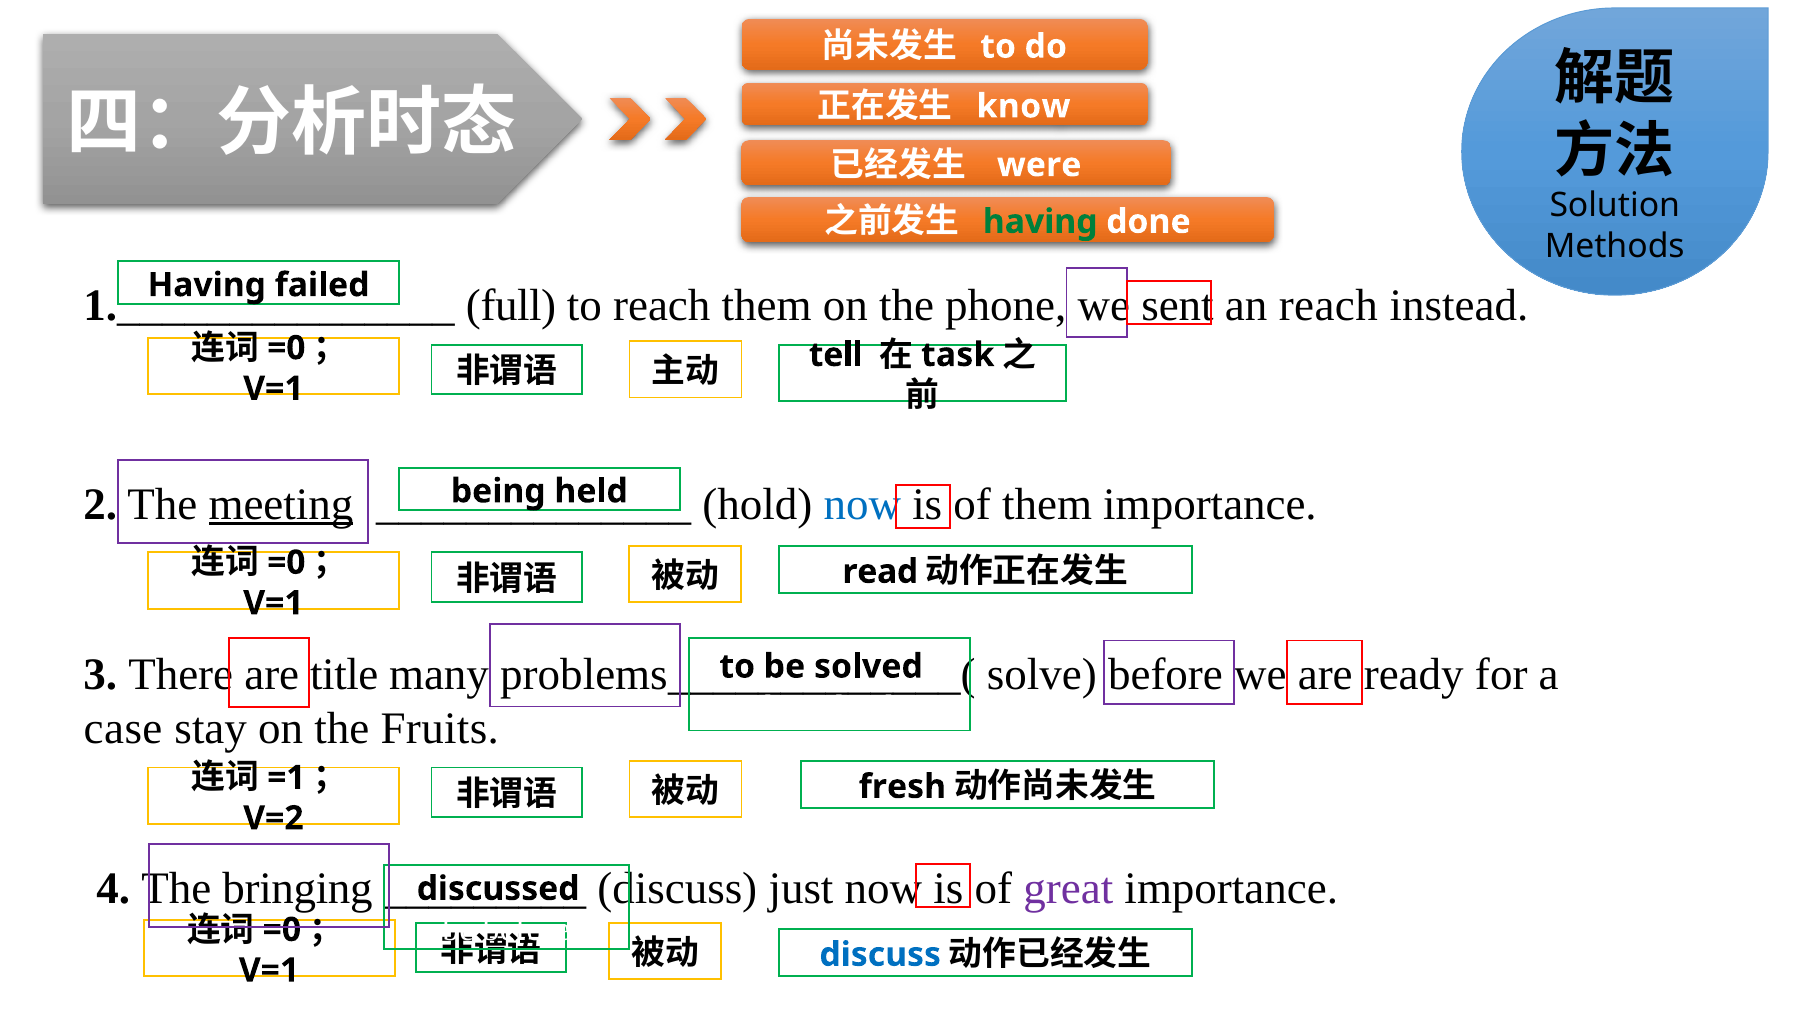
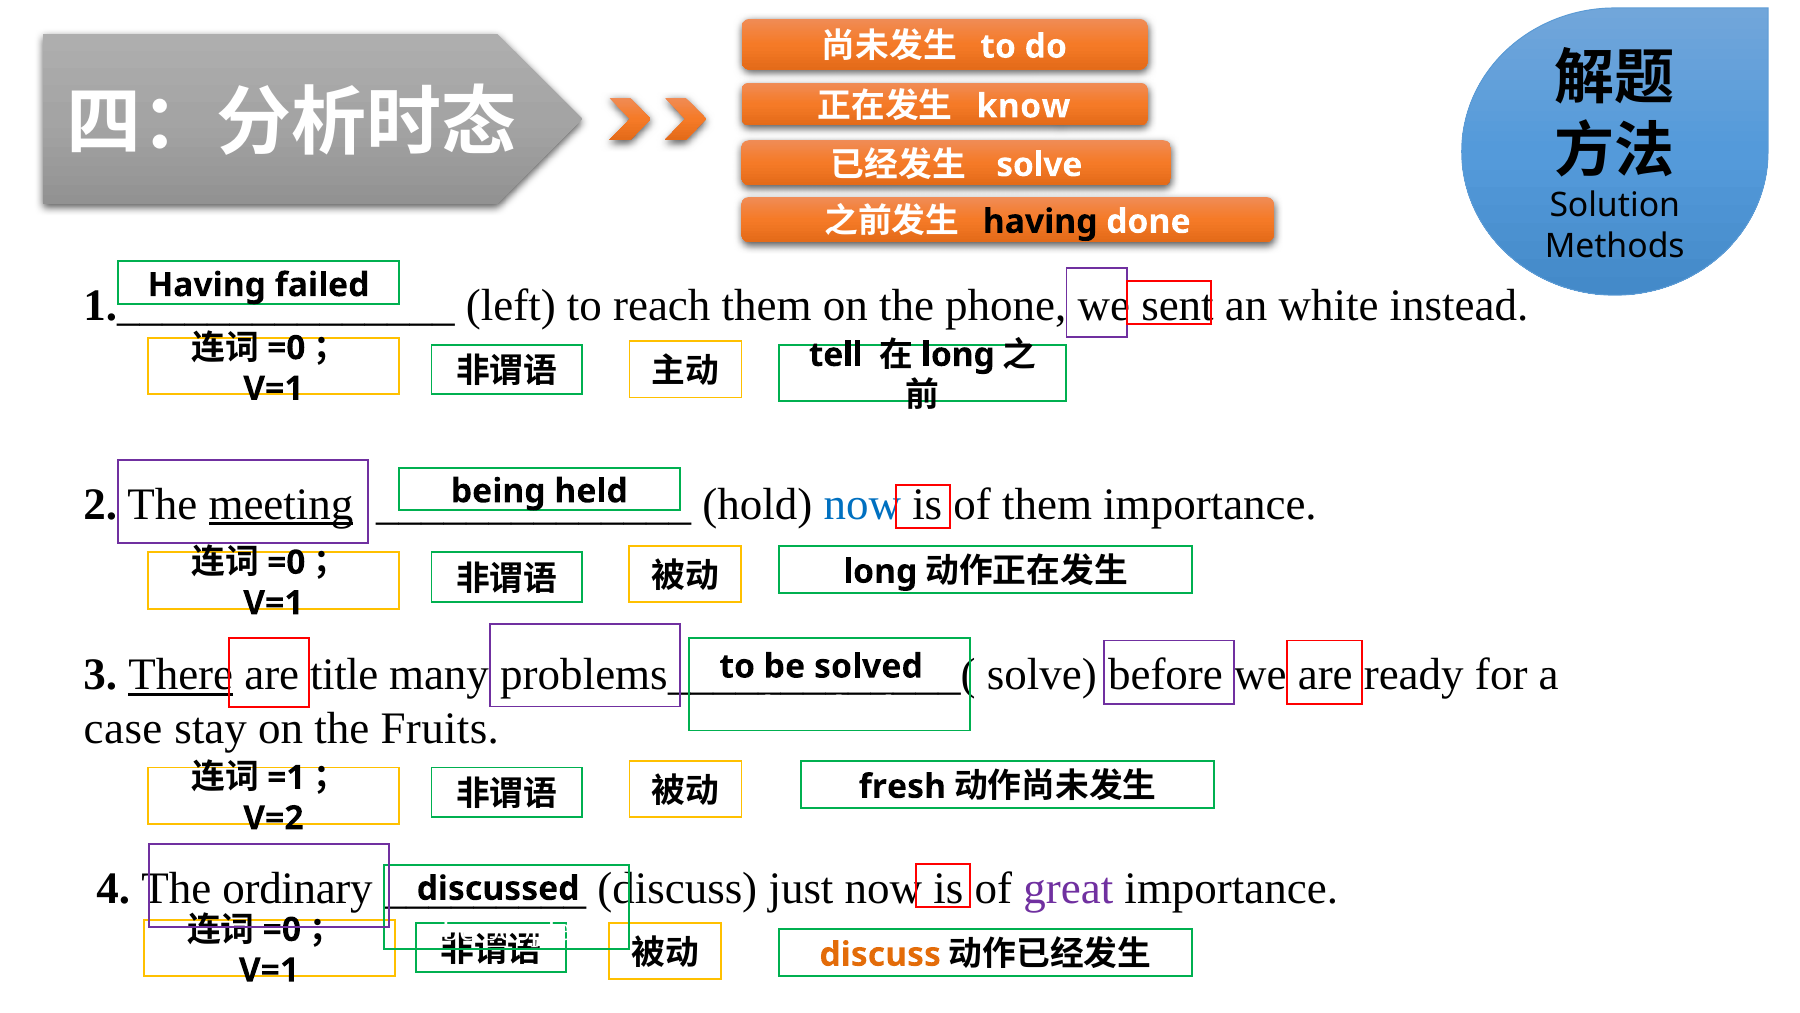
were: were -> solve (1039, 165)
having colour: green -> black (1040, 222)
full: full -> left (511, 306)
an reach: reach -> white (1329, 306)
task: task -> long (958, 355)
read: read -> long (880, 571)
There underline: none -> present (181, 675)
bringing: bringing -> ordinary (298, 888)
be before: before -> people (527, 929)
discuss colour: blue -> orange (880, 954)
